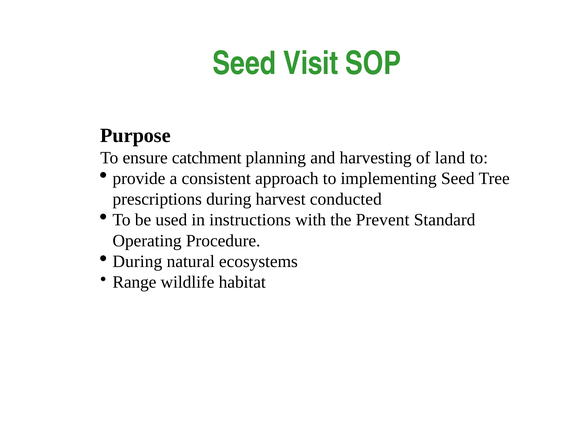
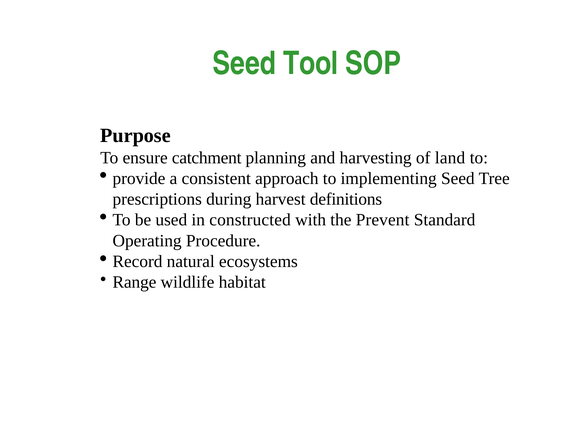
Visit: Visit -> Tool (311, 64)
conducted: conducted -> definitions (346, 199)
instructions: instructions -> constructed (250, 220)
During: During -> Record (137, 262)
